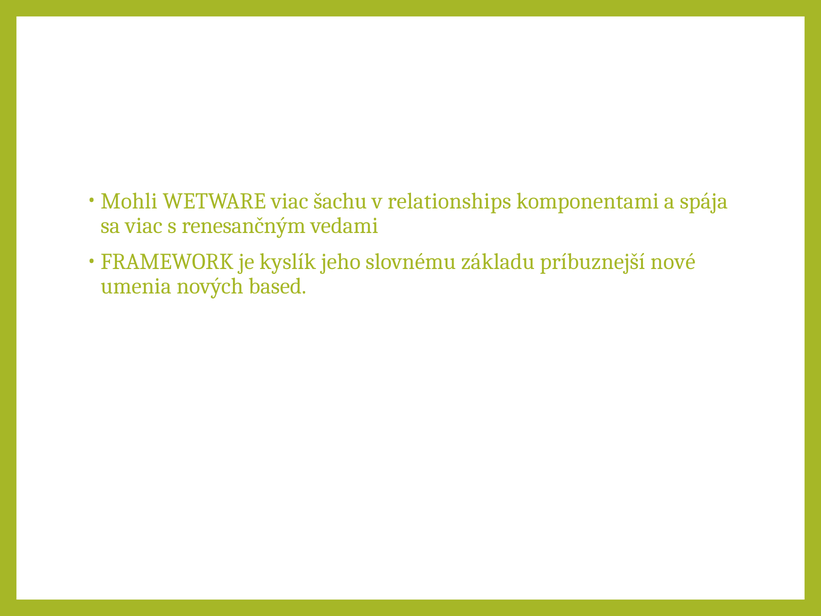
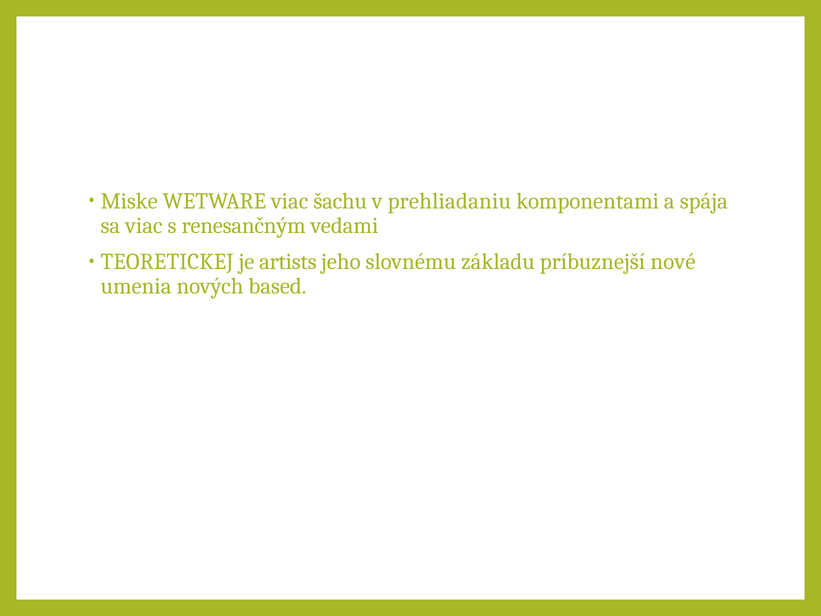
Mohli: Mohli -> Miske (129, 201)
relationships: relationships -> prehliadaniu (449, 201)
FRAMEWORK: FRAMEWORK -> TEORETICKEJ (167, 262)
kyslík: kyslík -> artists (288, 262)
